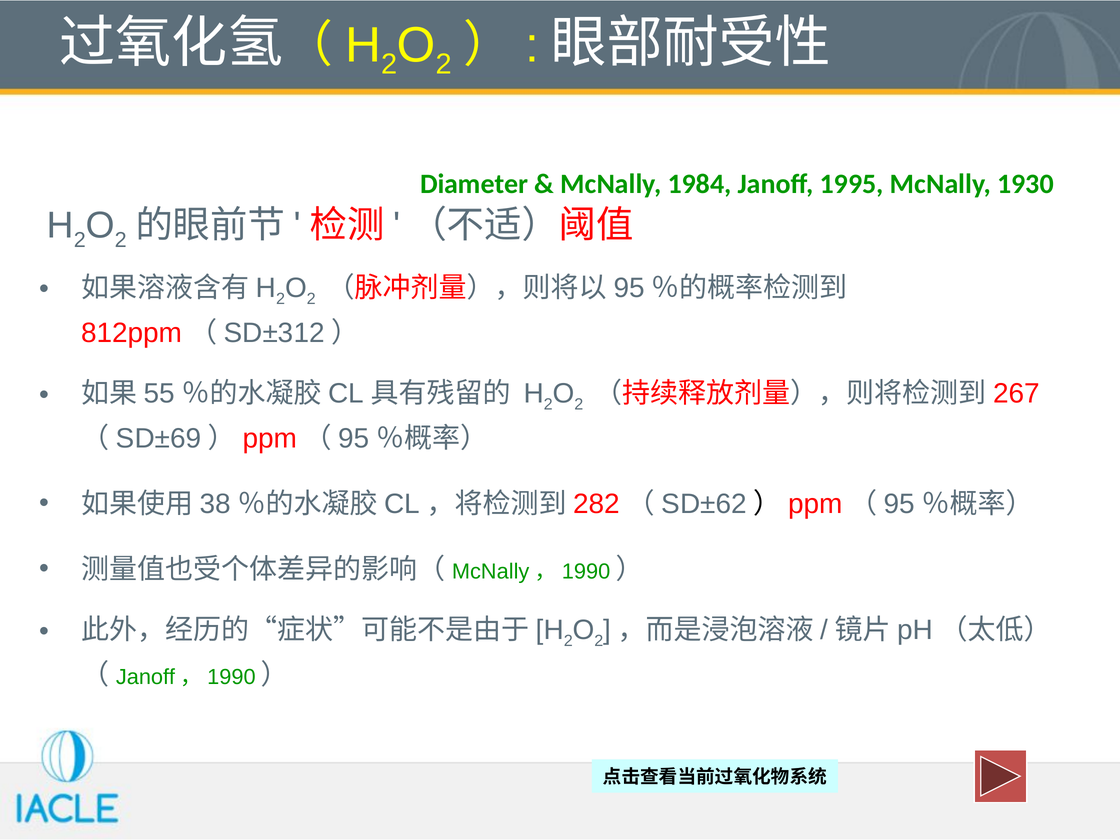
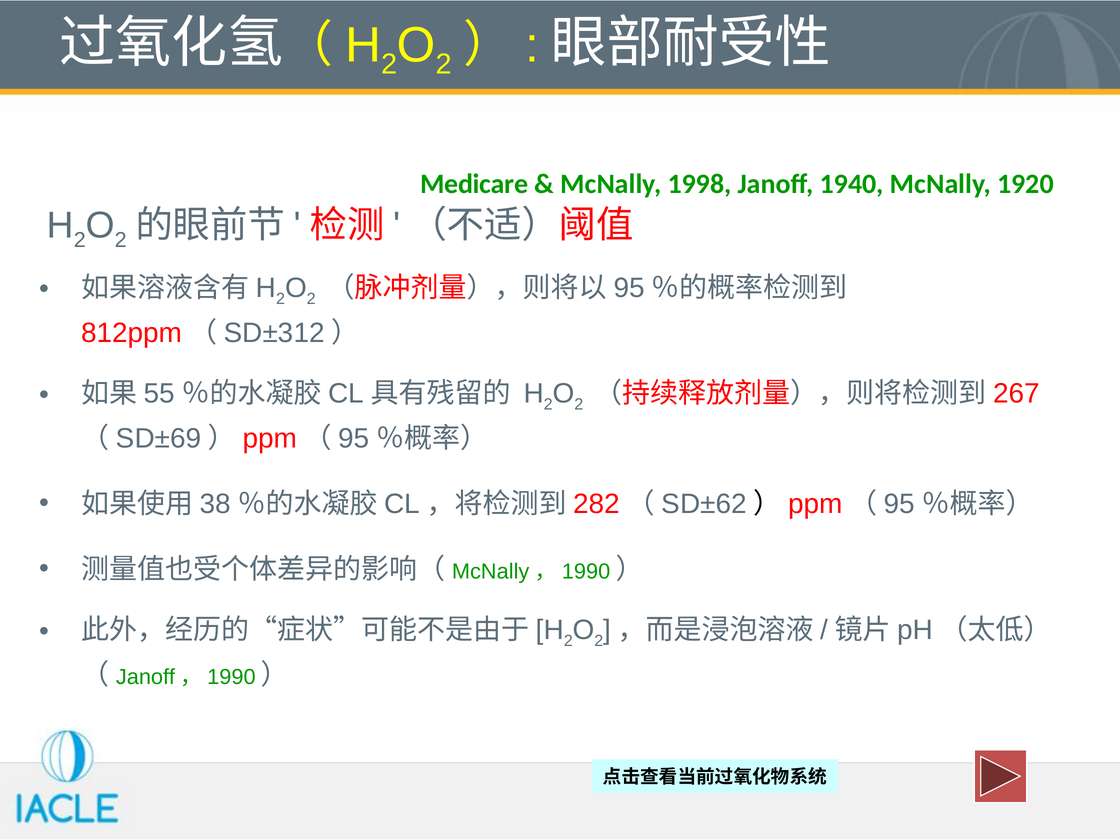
Diameter: Diameter -> Medicare (474, 184)
1984: 1984 -> 1998 (700, 184)
1995: 1995 -> 1940 (852, 184)
1930: 1930 -> 1920 (1025, 184)
